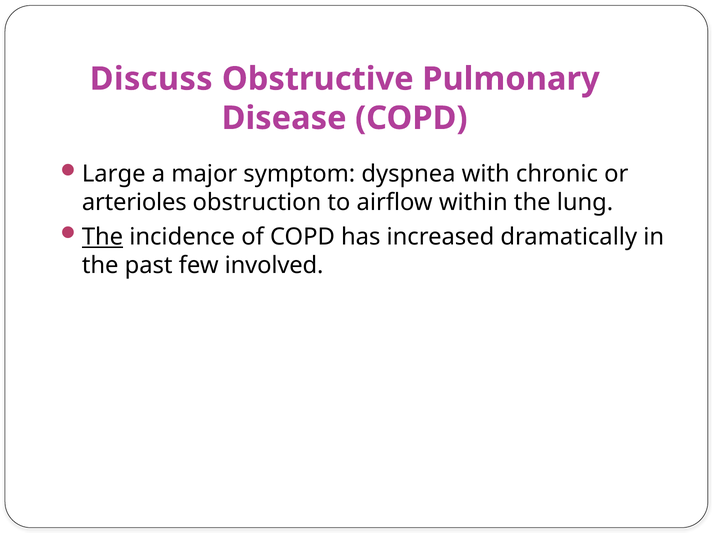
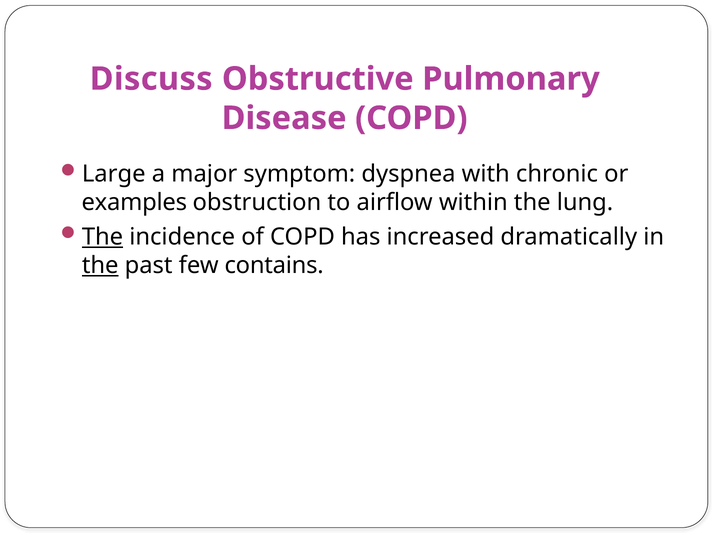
arterioles: arterioles -> examples (134, 202)
the underline: none -> present (100, 265)
involved: involved -> contains (274, 265)
